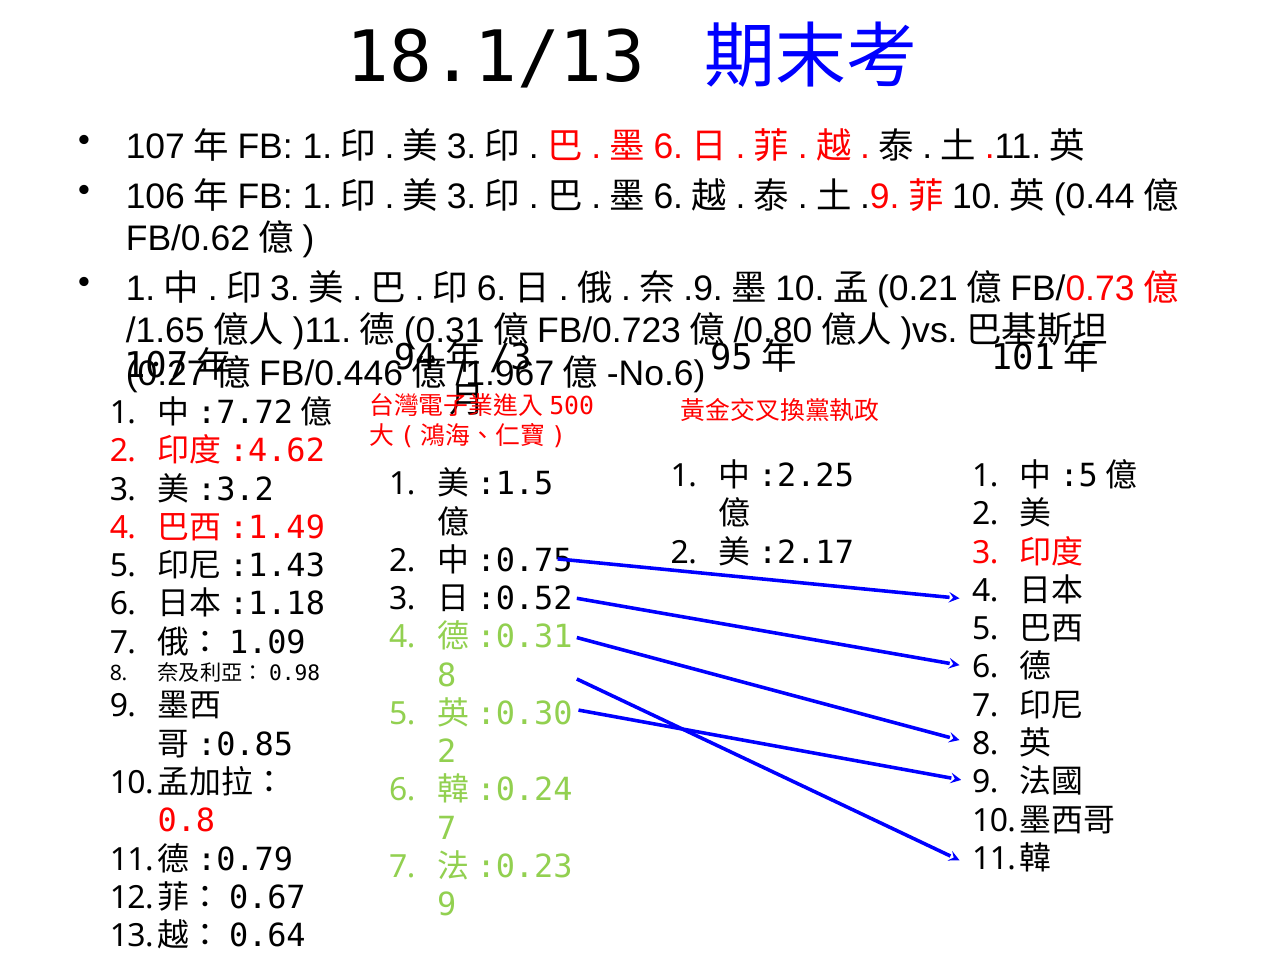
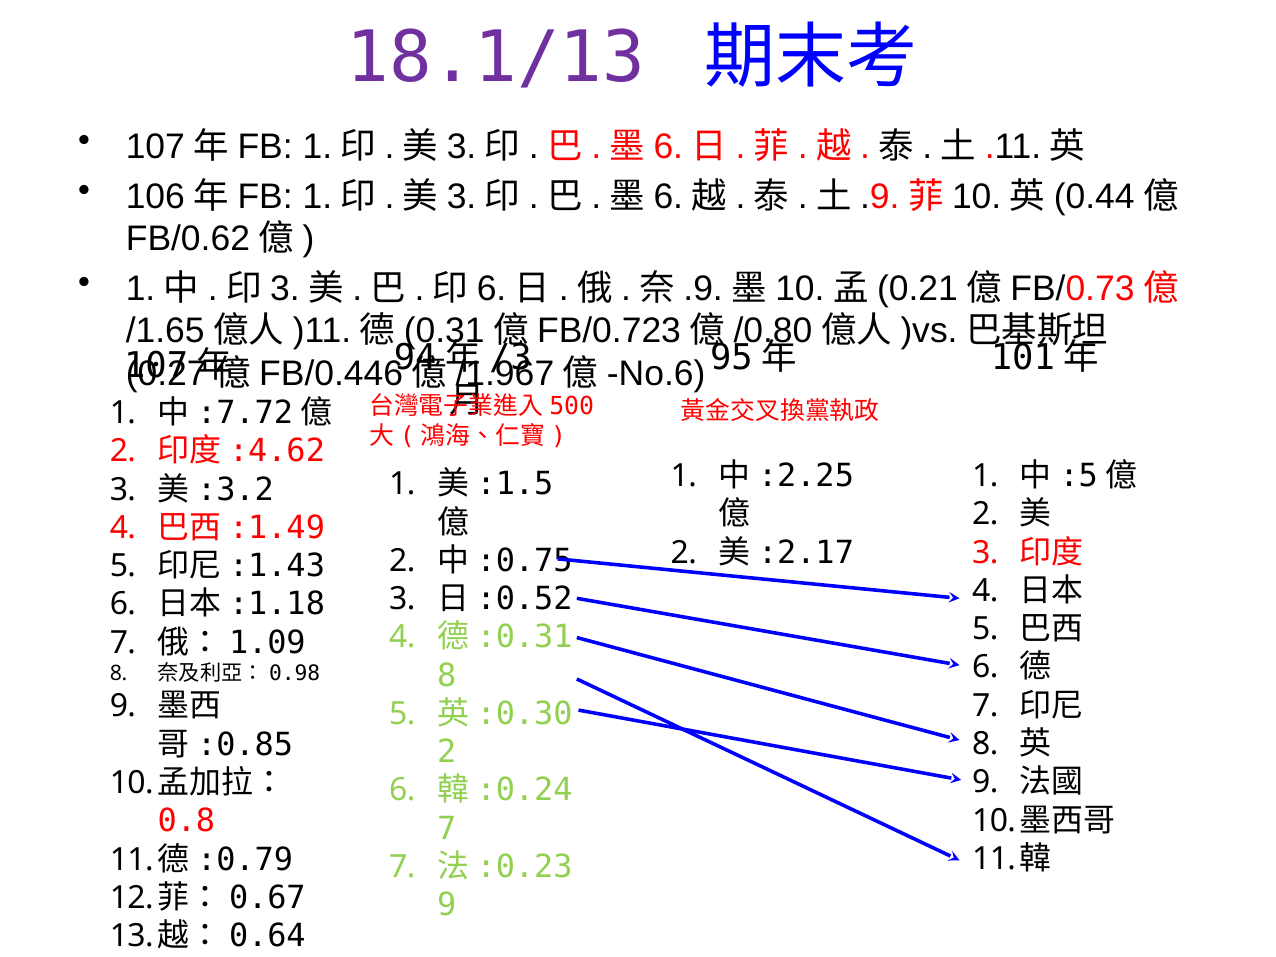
18.1/13 colour: black -> purple (496, 58)
